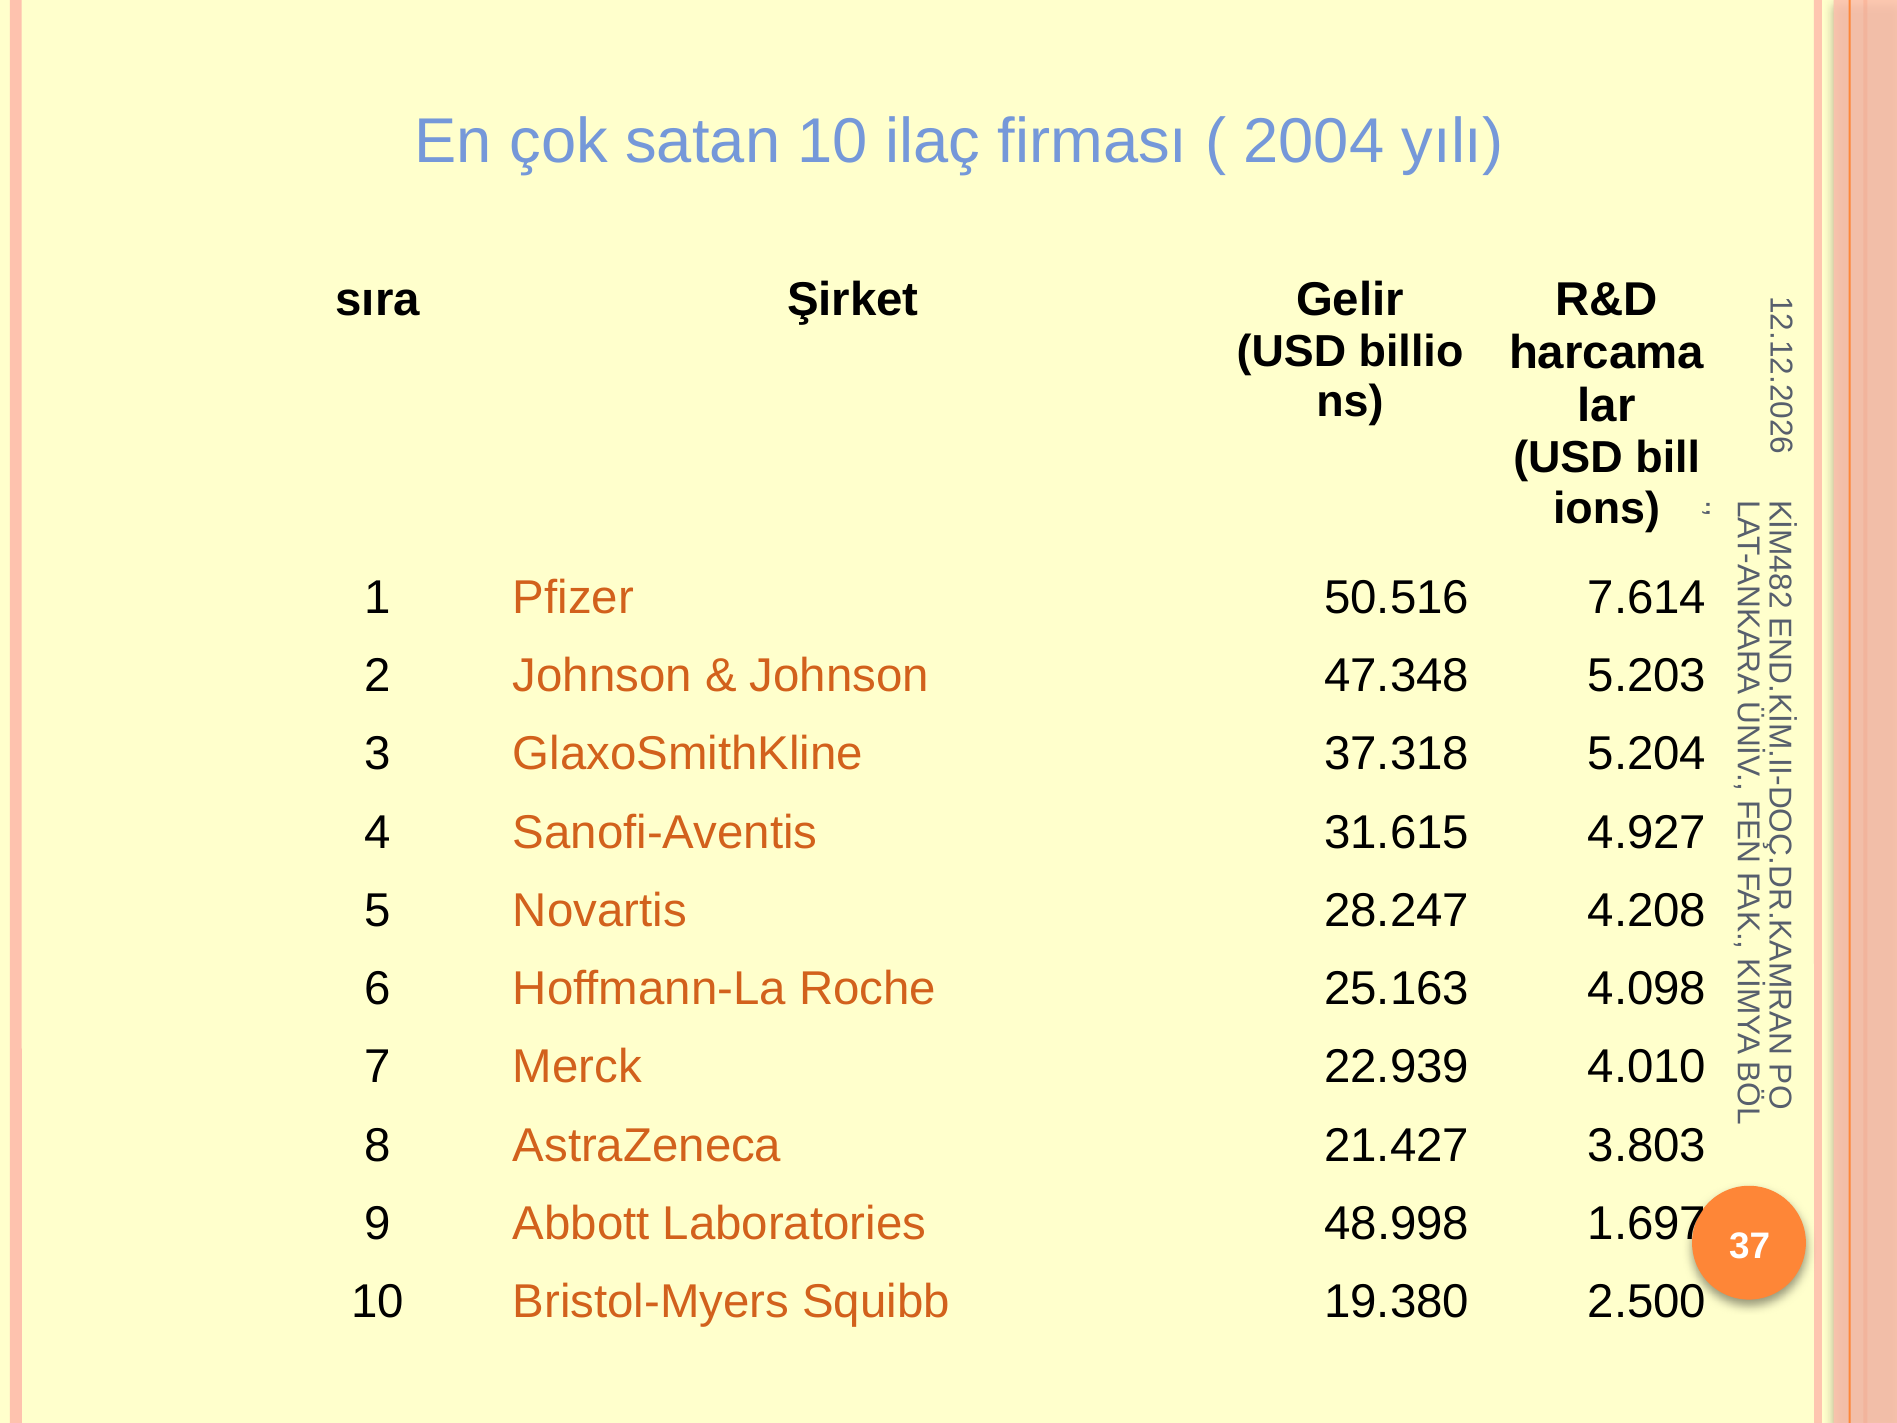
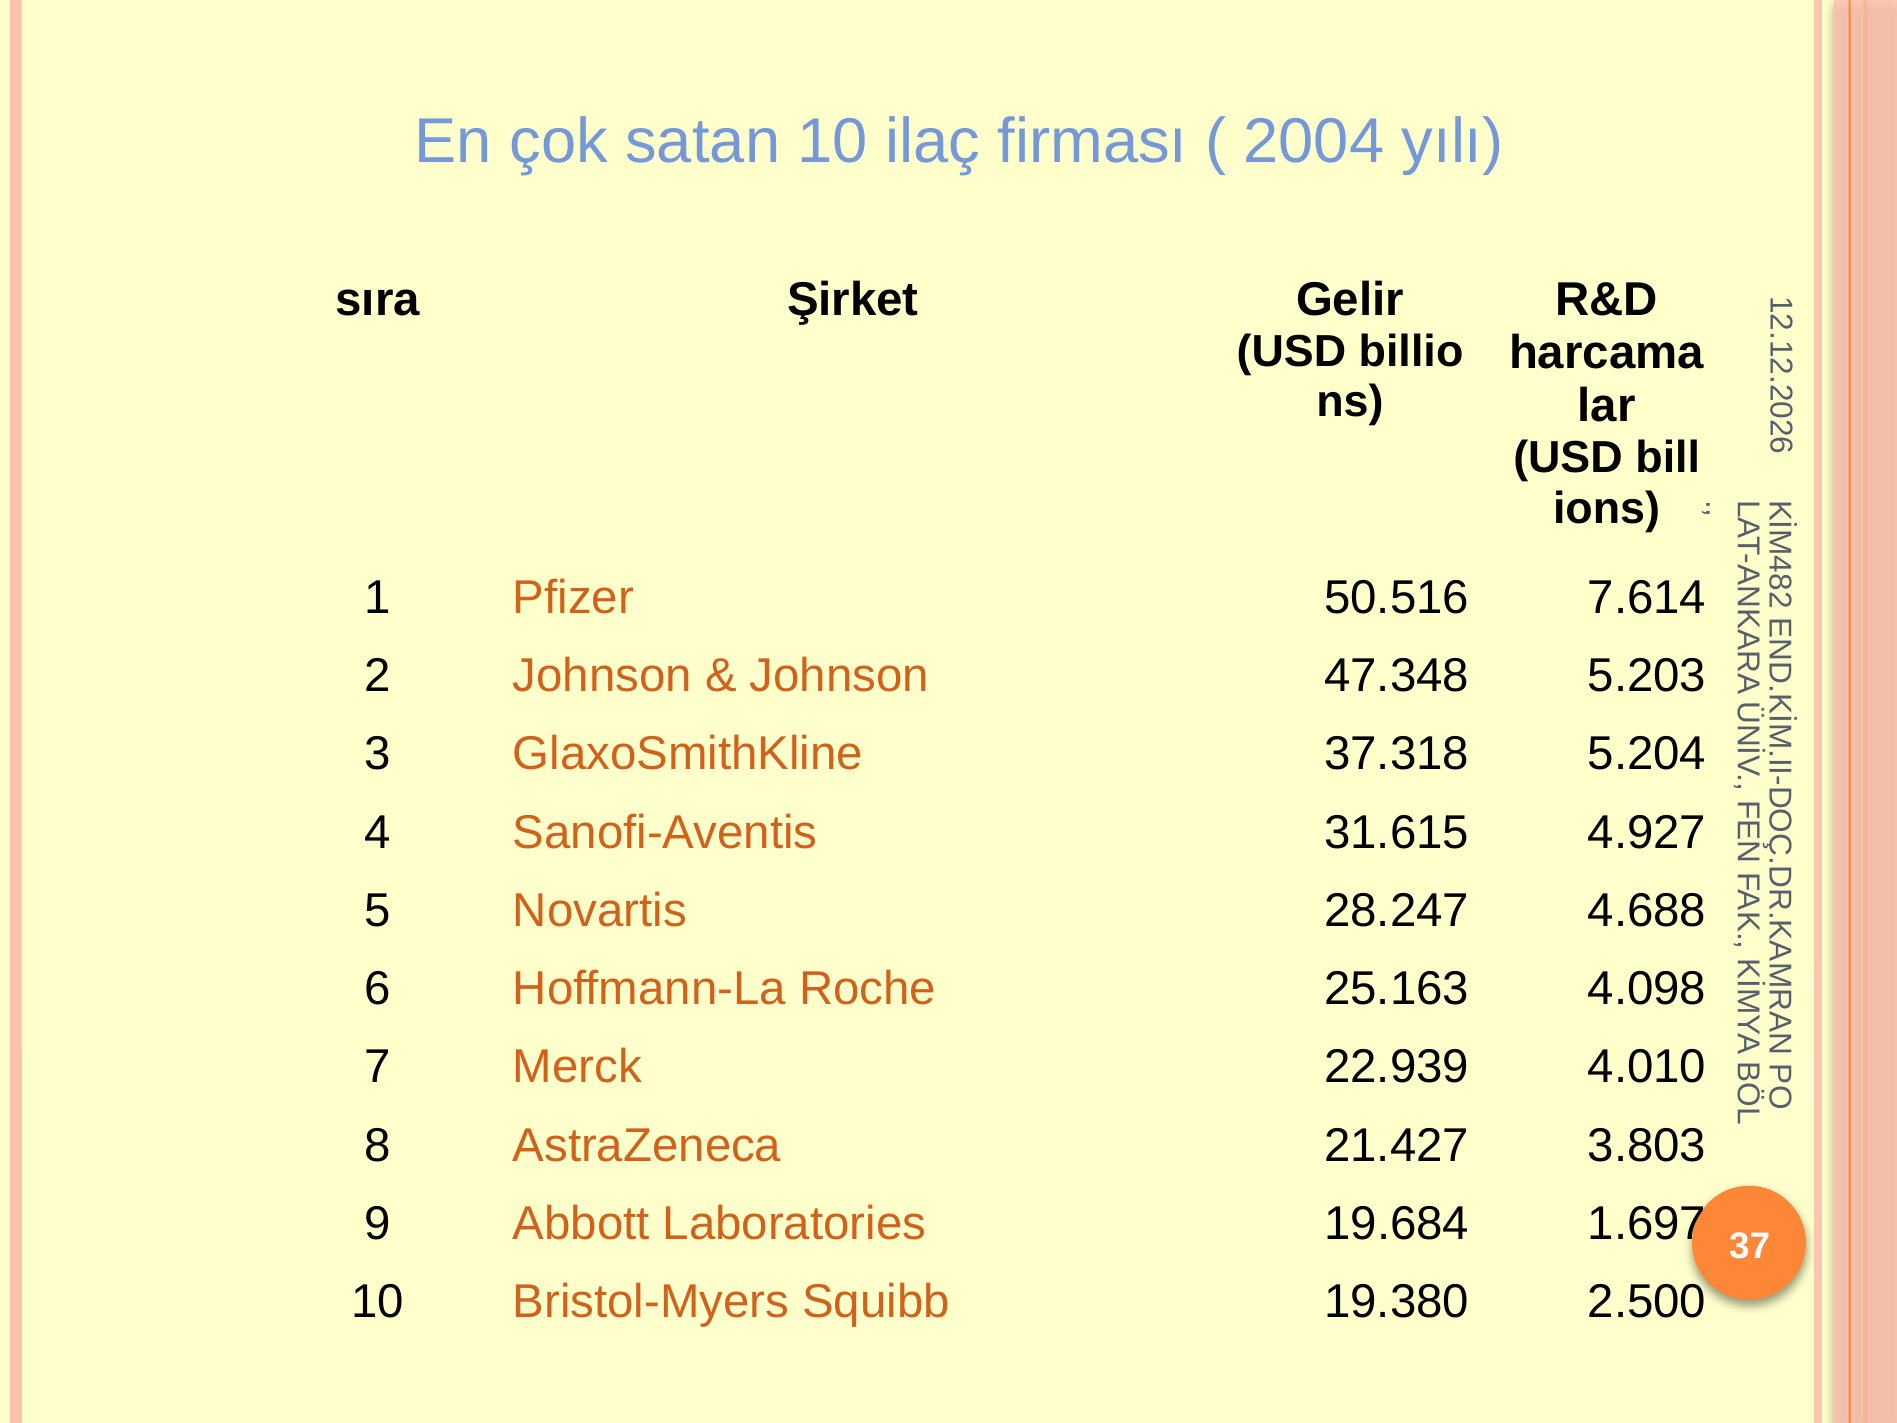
4.208: 4.208 -> 4.688 (1647, 910)
48.998: 48.998 -> 19.684 (1397, 1224)
